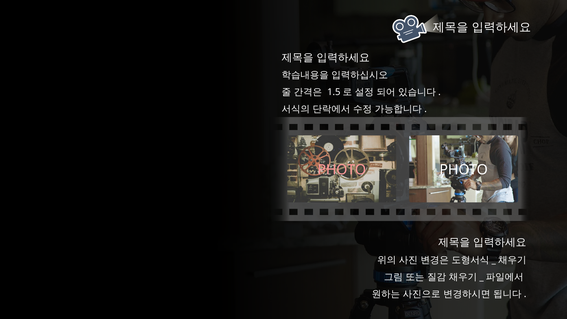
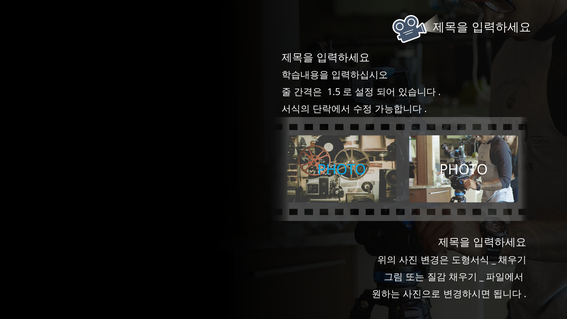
PHOTO colour: pink -> light blue (342, 170)
